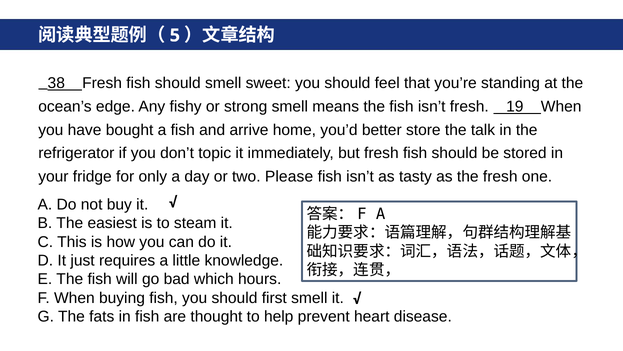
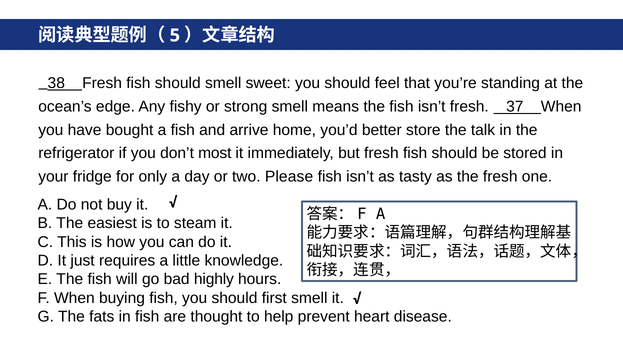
19: 19 -> 37 (515, 106)
topic: topic -> most (215, 153)
which: which -> highly (214, 279)
